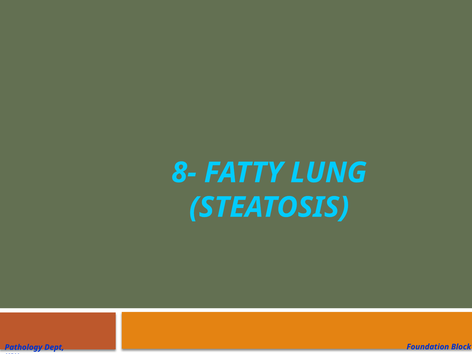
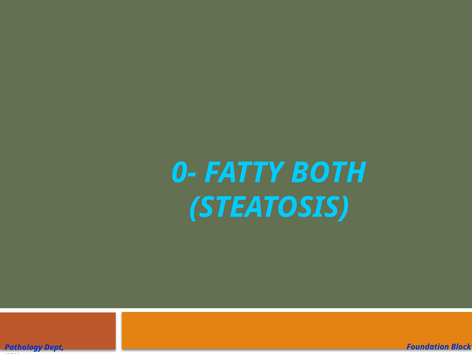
8-: 8- -> 0- (184, 173)
LUNG: LUNG -> BOTH (328, 173)
